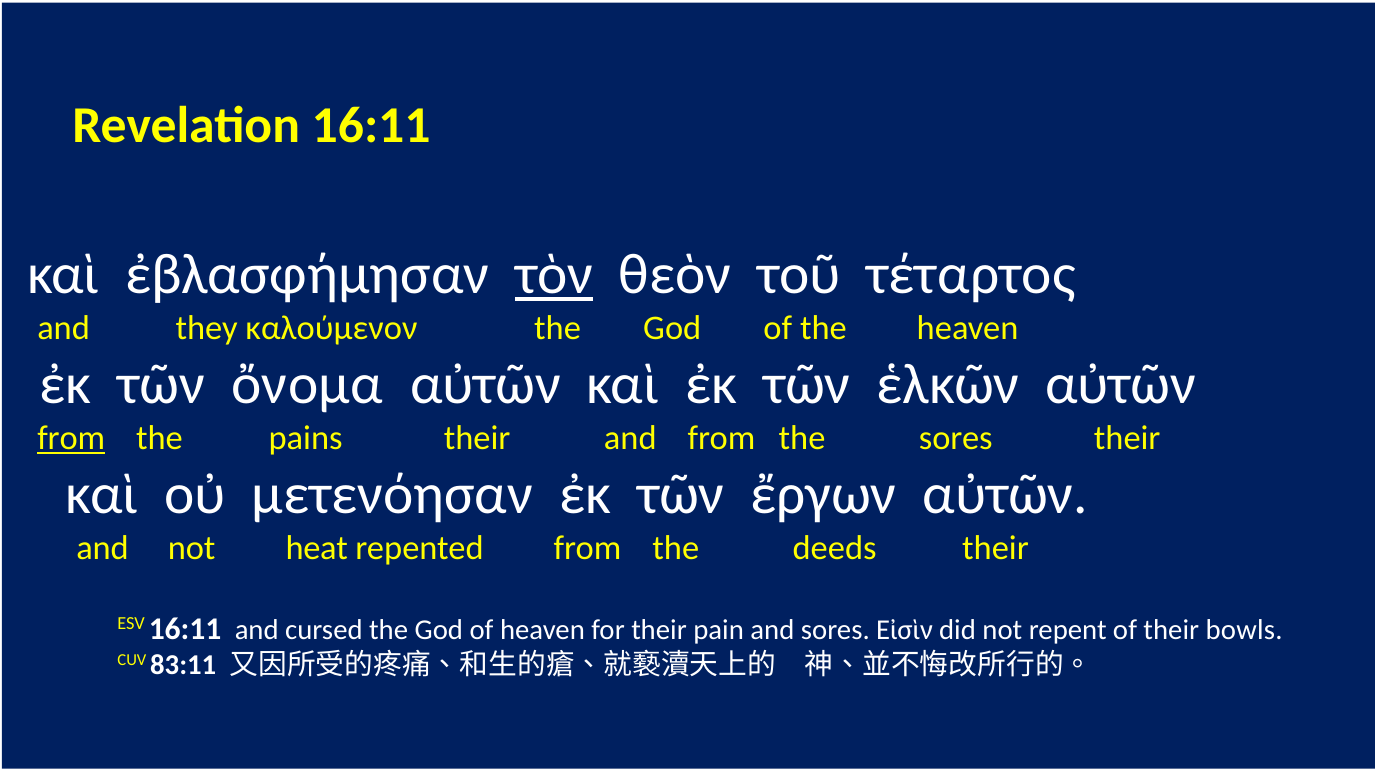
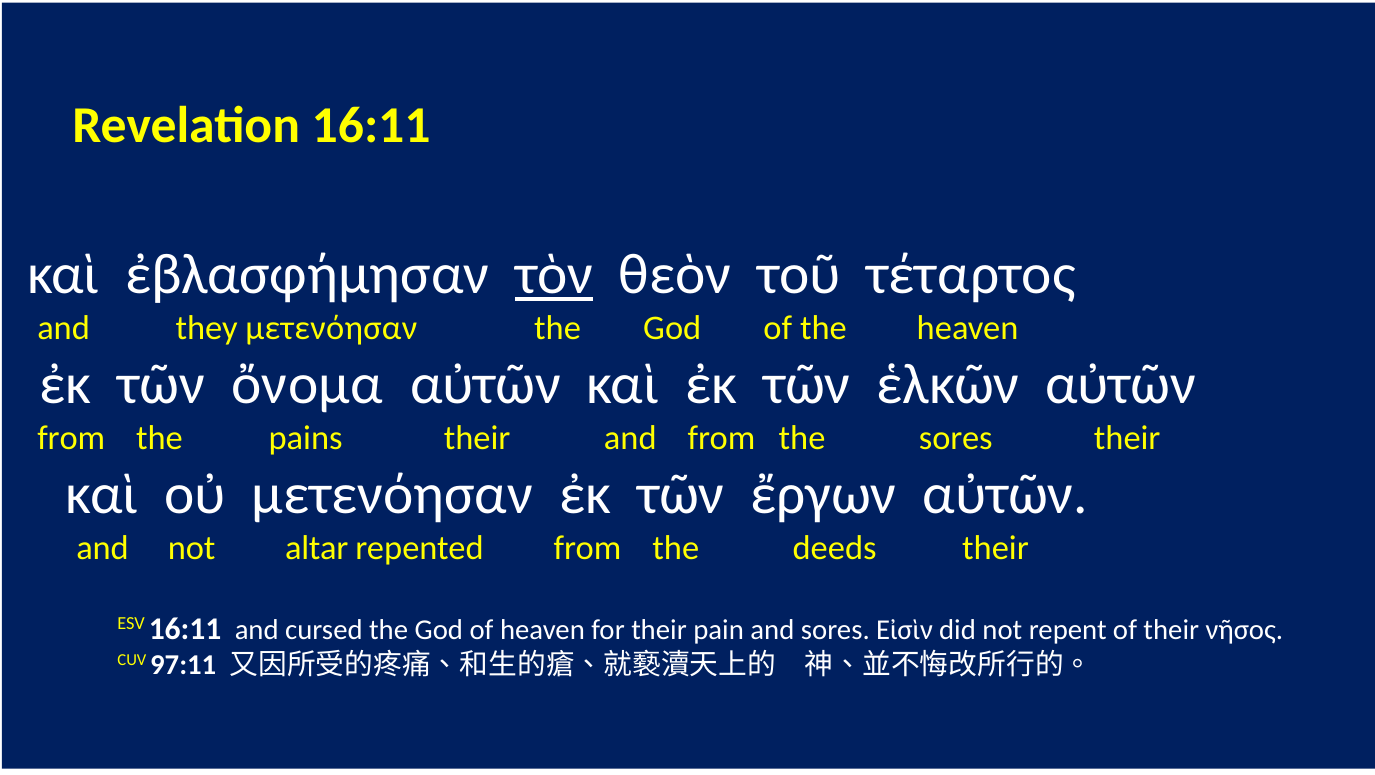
they καλούμενον: καλούμενον -> μετενόησαν (331, 328)
from underline: present -> none (71, 438)
heat: heat -> altar (317, 548)
bowls: bowls -> νῆσος (1244, 630)
83:11: 83:11 -> 97:11 (183, 665)
